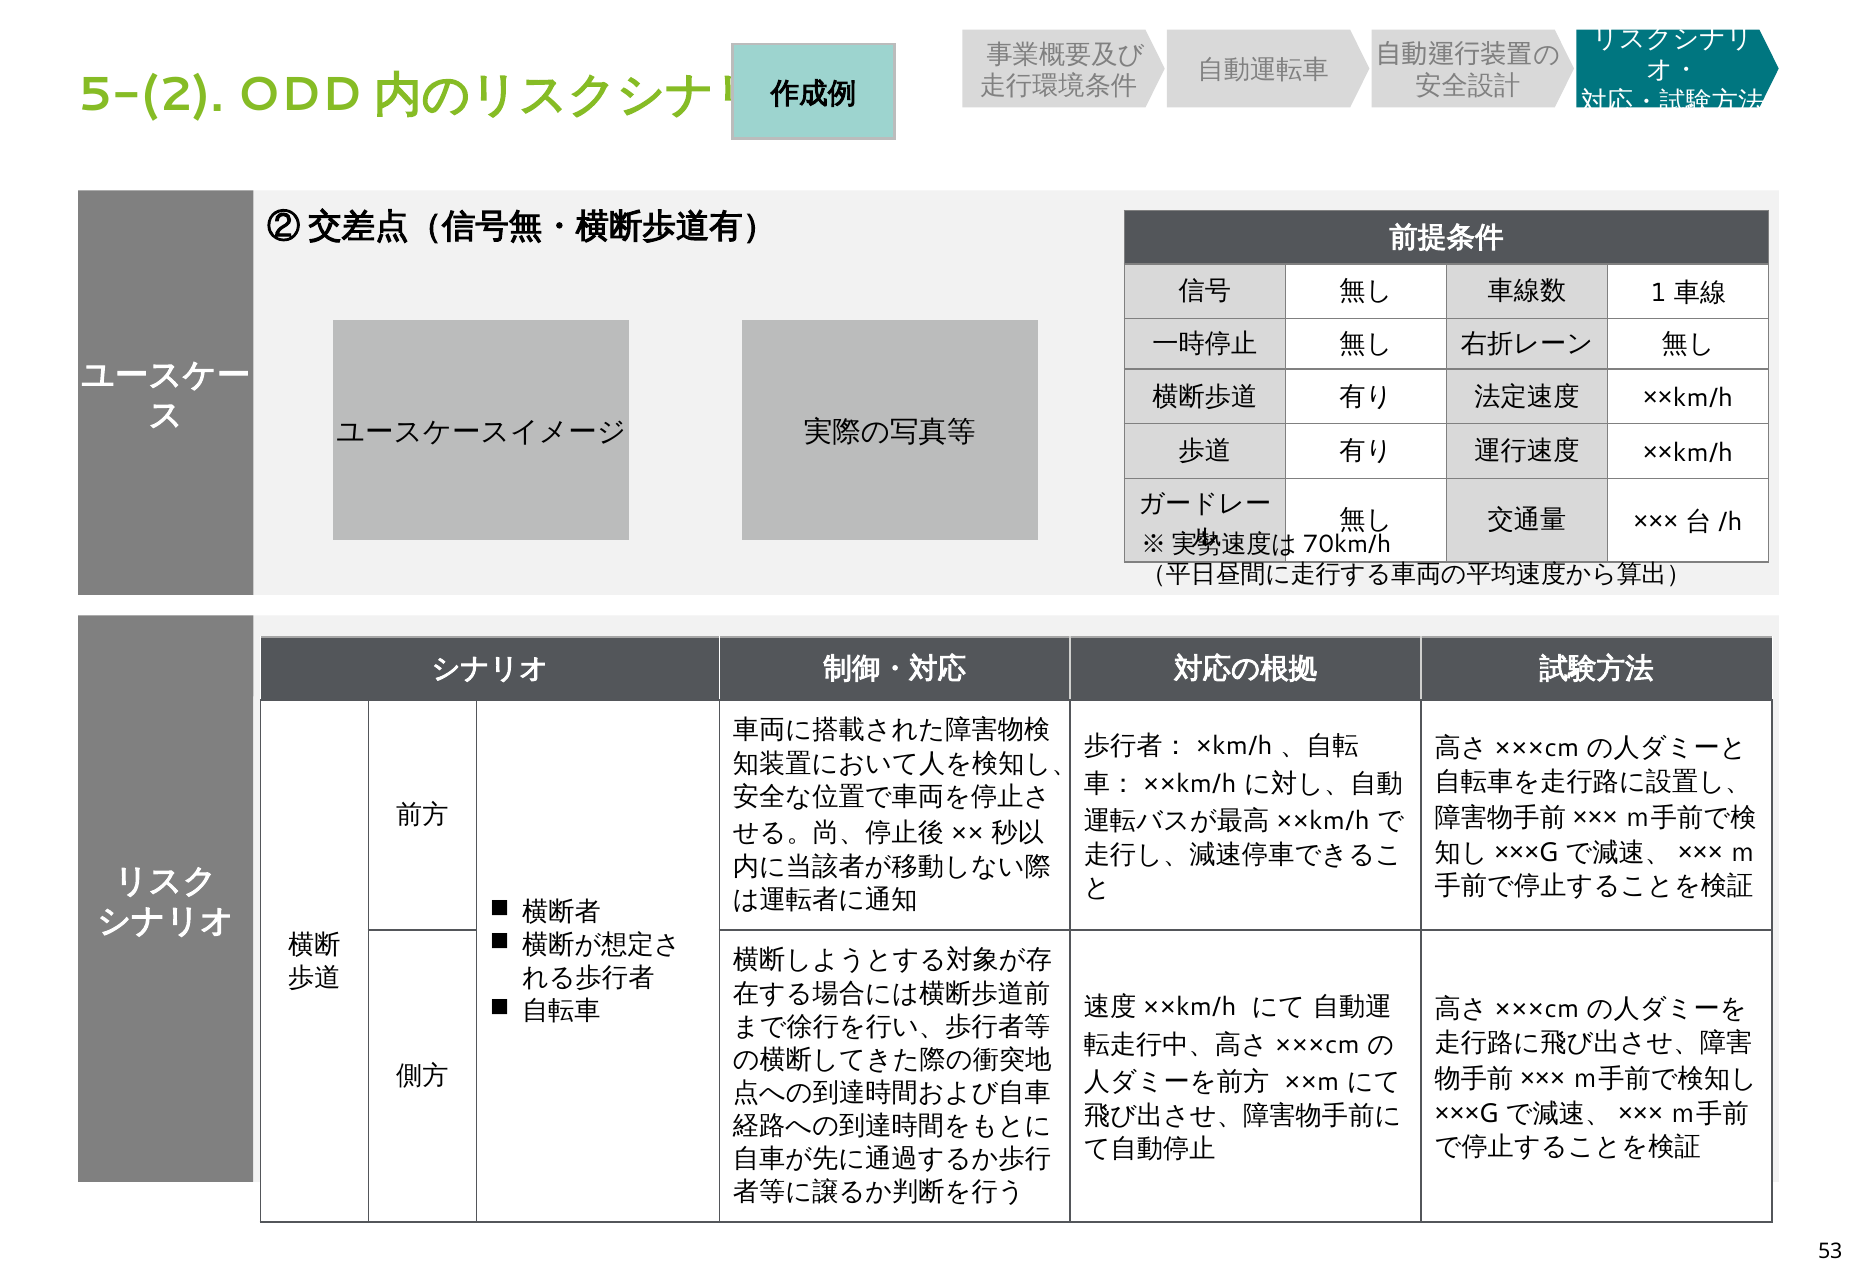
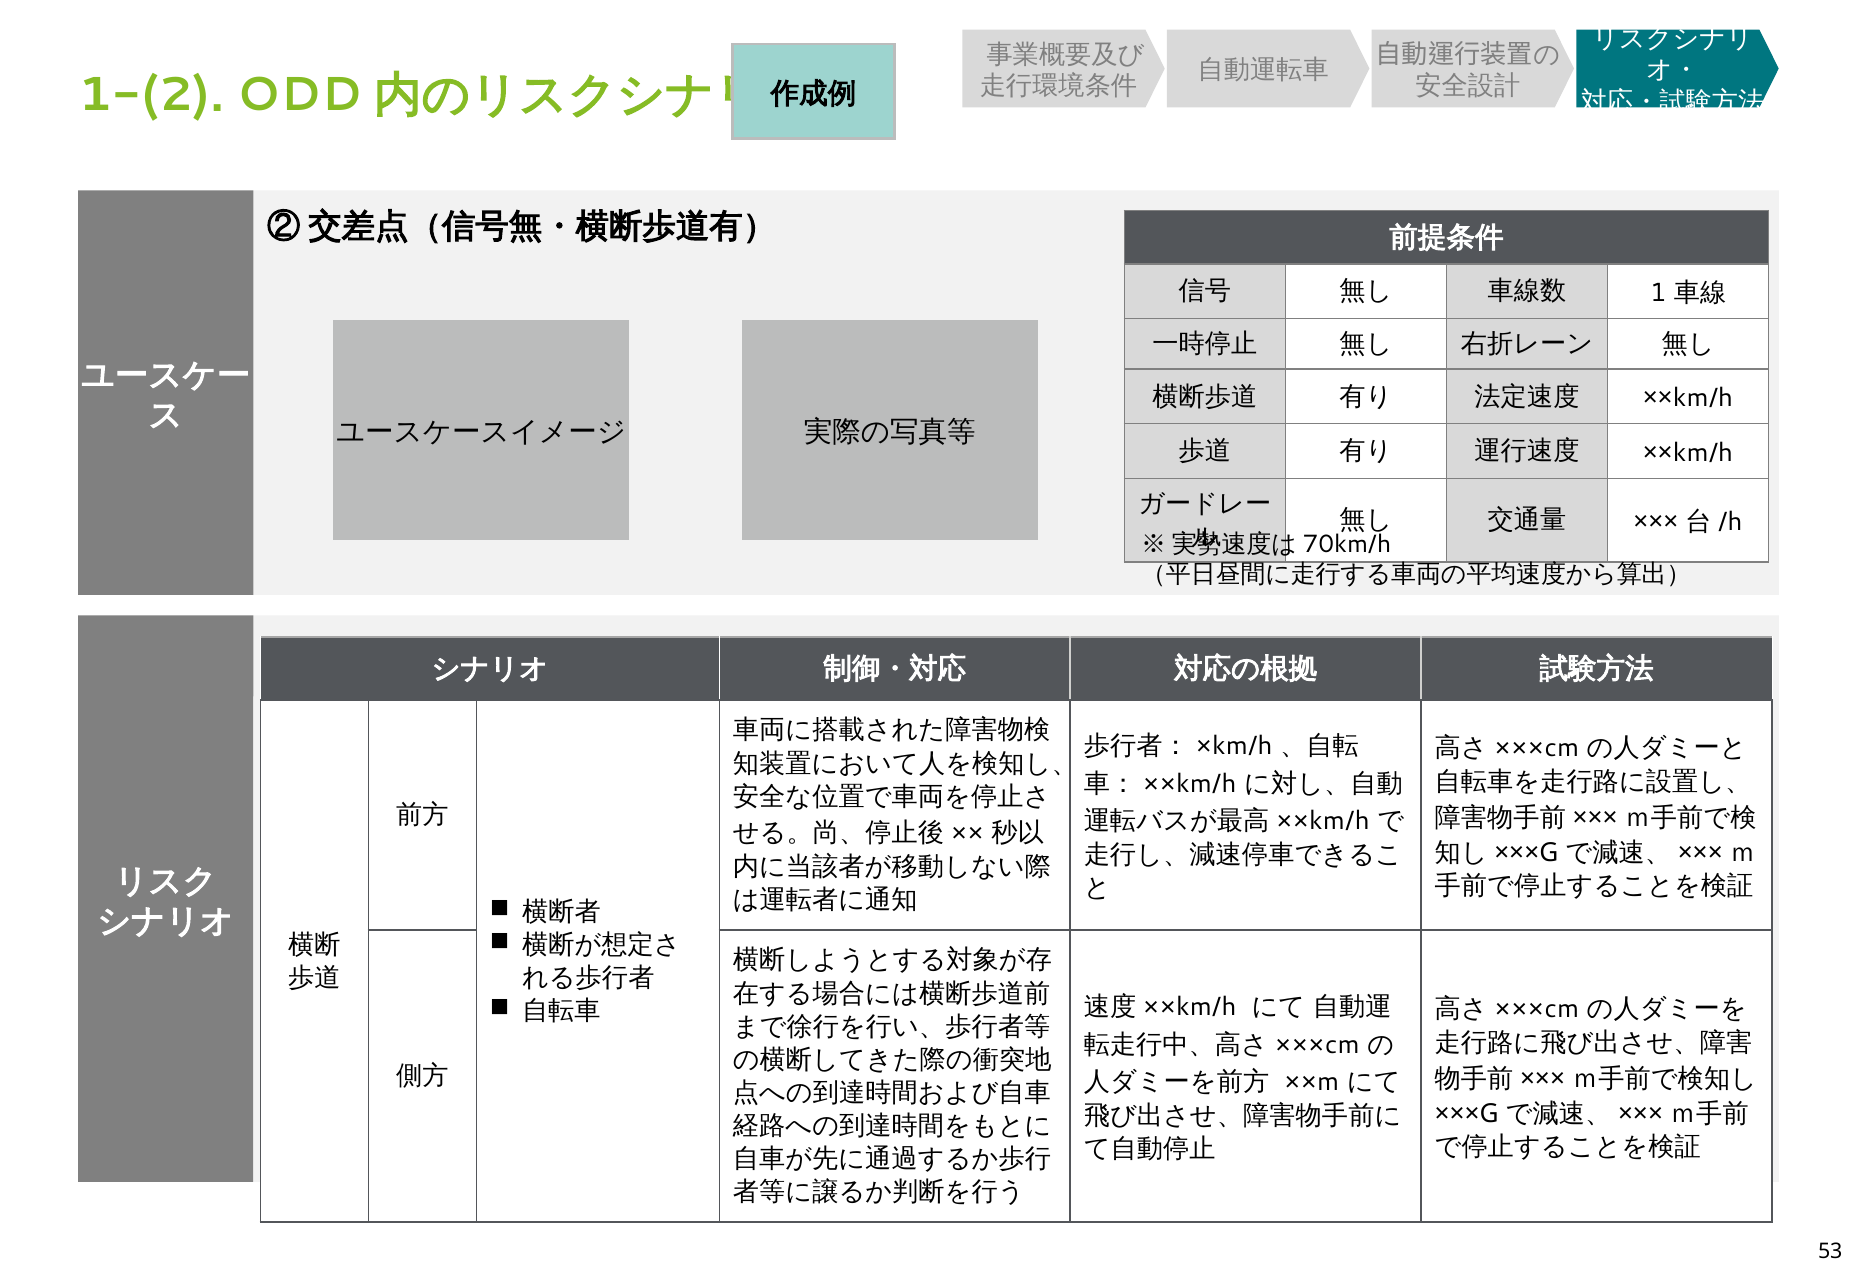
5-(2: 5-(2 -> 1-(2 (151, 95)
